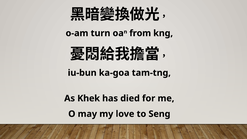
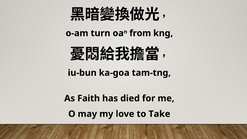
Khek: Khek -> Faith (89, 98)
Seng: Seng -> Take (159, 114)
